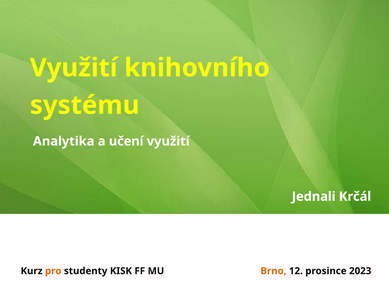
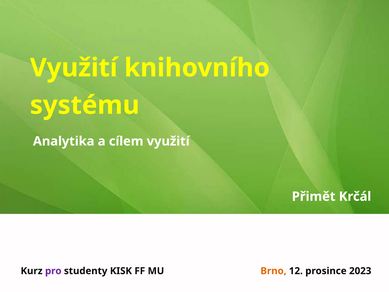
učení: učení -> cílem (126, 141)
Jednali: Jednali -> Přimět (314, 196)
pro colour: orange -> purple (53, 271)
